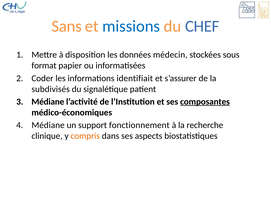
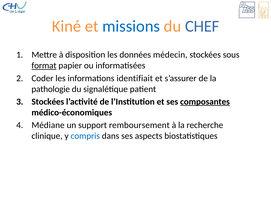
Sans: Sans -> Kiné (67, 26)
format underline: none -> present (44, 66)
subdivisés: subdivisés -> pathologie (51, 89)
Médiane: Médiane -> Stockées (48, 102)
fonctionnement: fonctionnement -> remboursement (139, 125)
compris colour: orange -> blue (85, 136)
